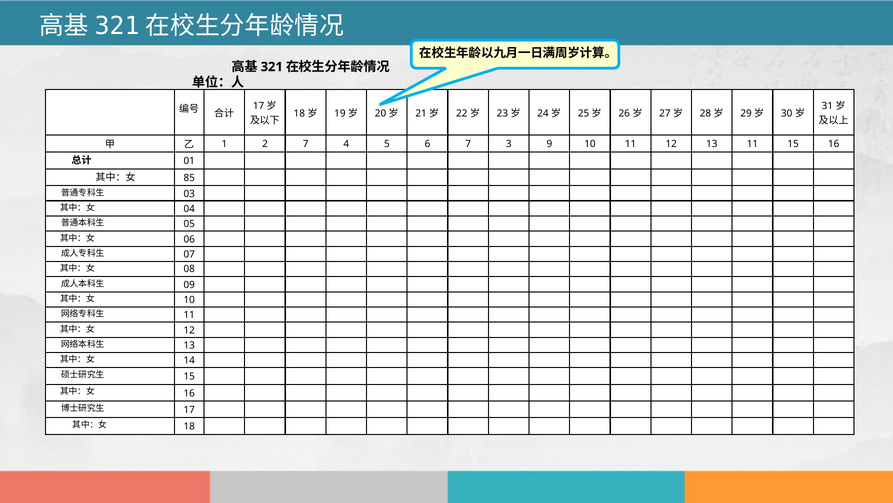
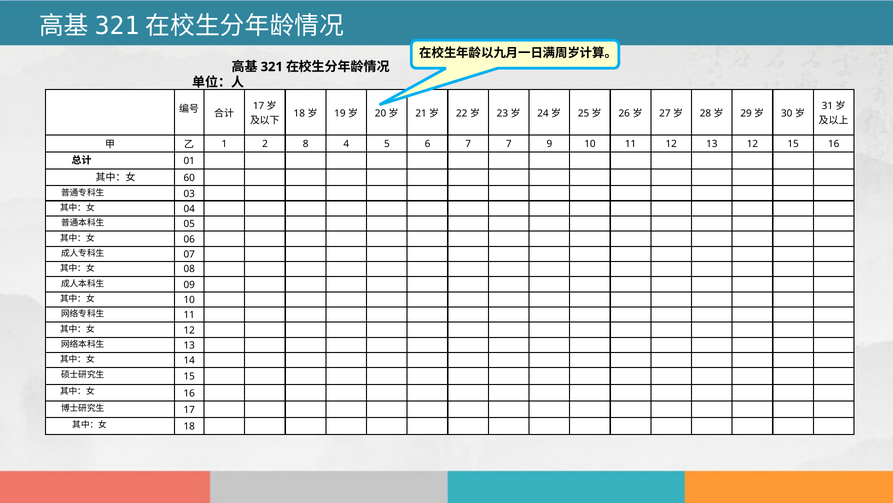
2 7: 7 -> 8 (306, 144)
7 3: 3 -> 7 (509, 144)
13 11: 11 -> 12 (752, 144)
85: 85 -> 60 (189, 178)
